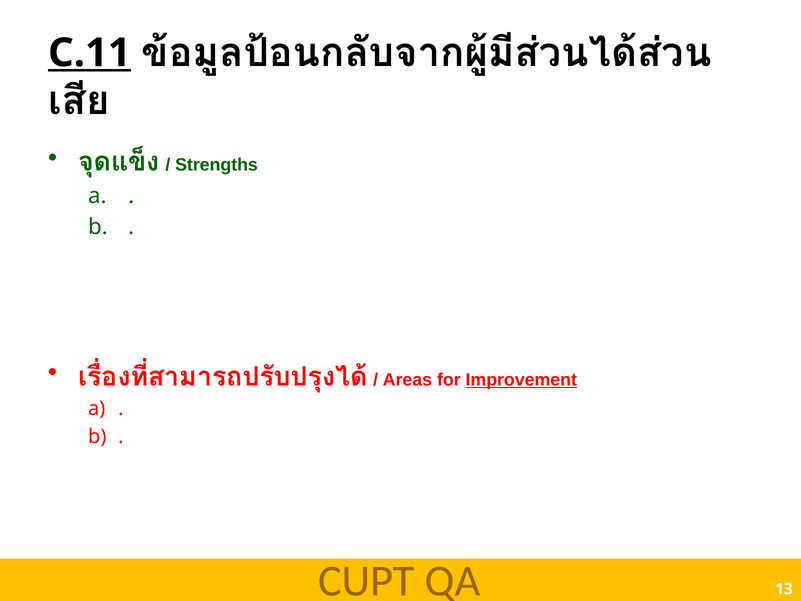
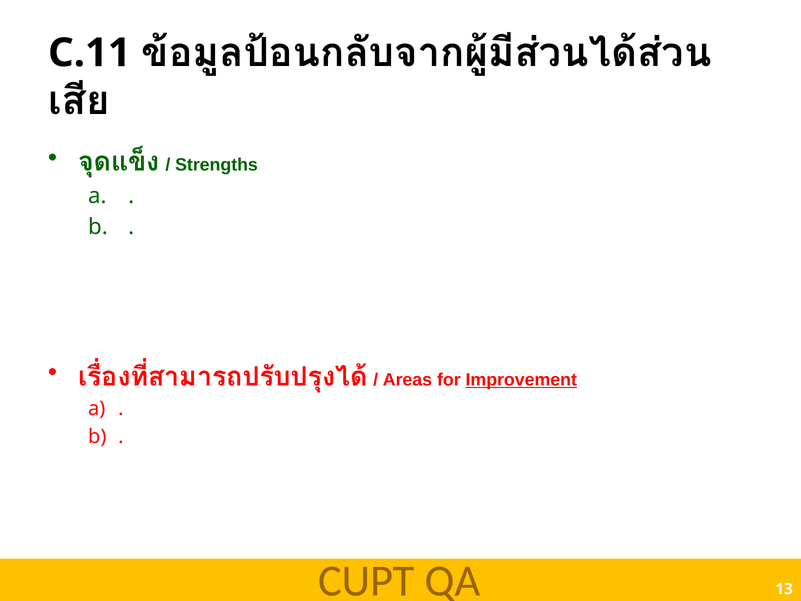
C.11 underline: present -> none (89, 53)
